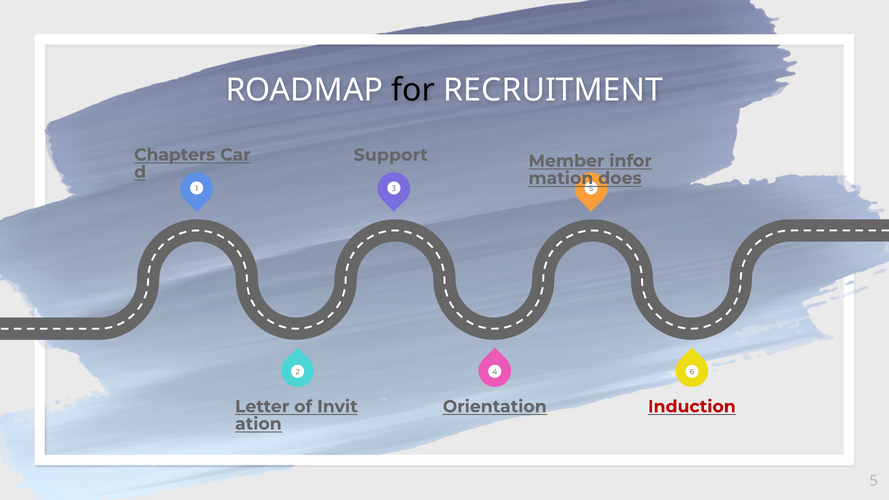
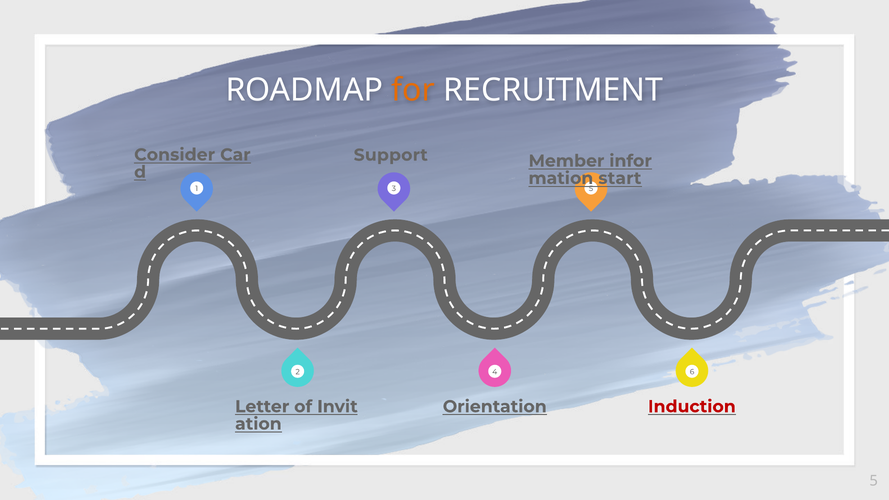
for colour: black -> orange (413, 90)
Chapters: Chapters -> Consider (175, 155)
does: does -> start (620, 178)
